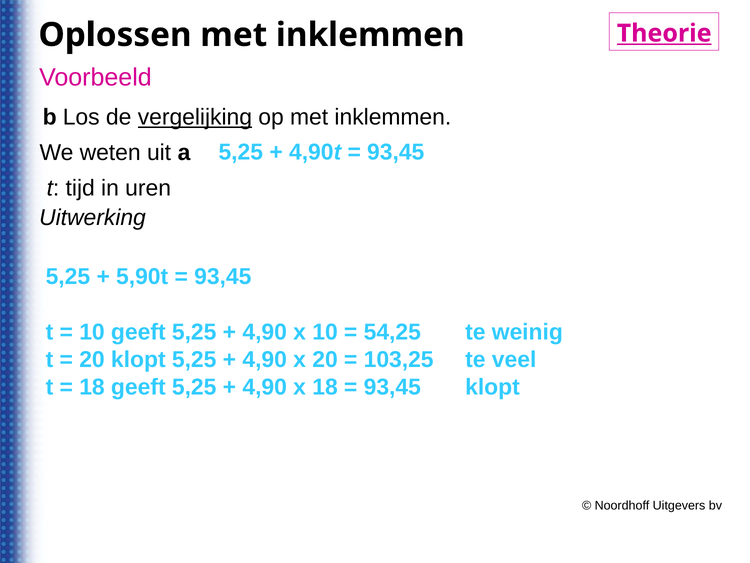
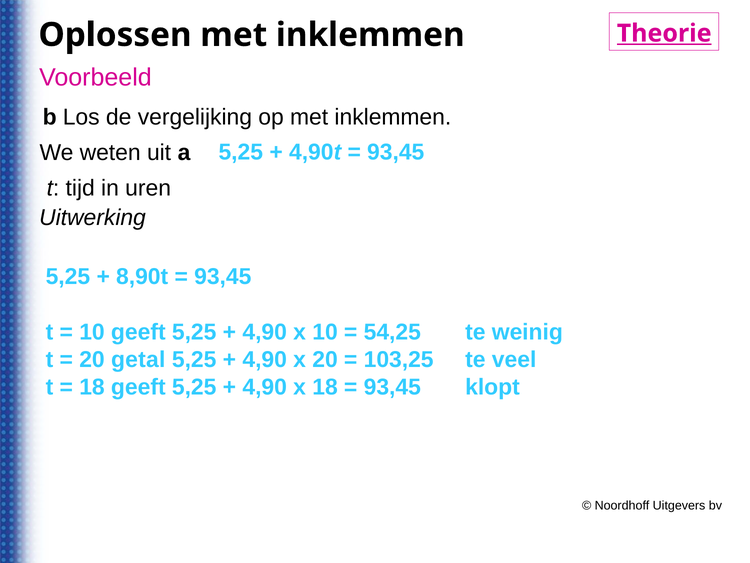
vergelijking underline: present -> none (195, 117)
5,90t: 5,90t -> 8,90t (142, 277)
20 klopt: klopt -> getal (138, 359)
